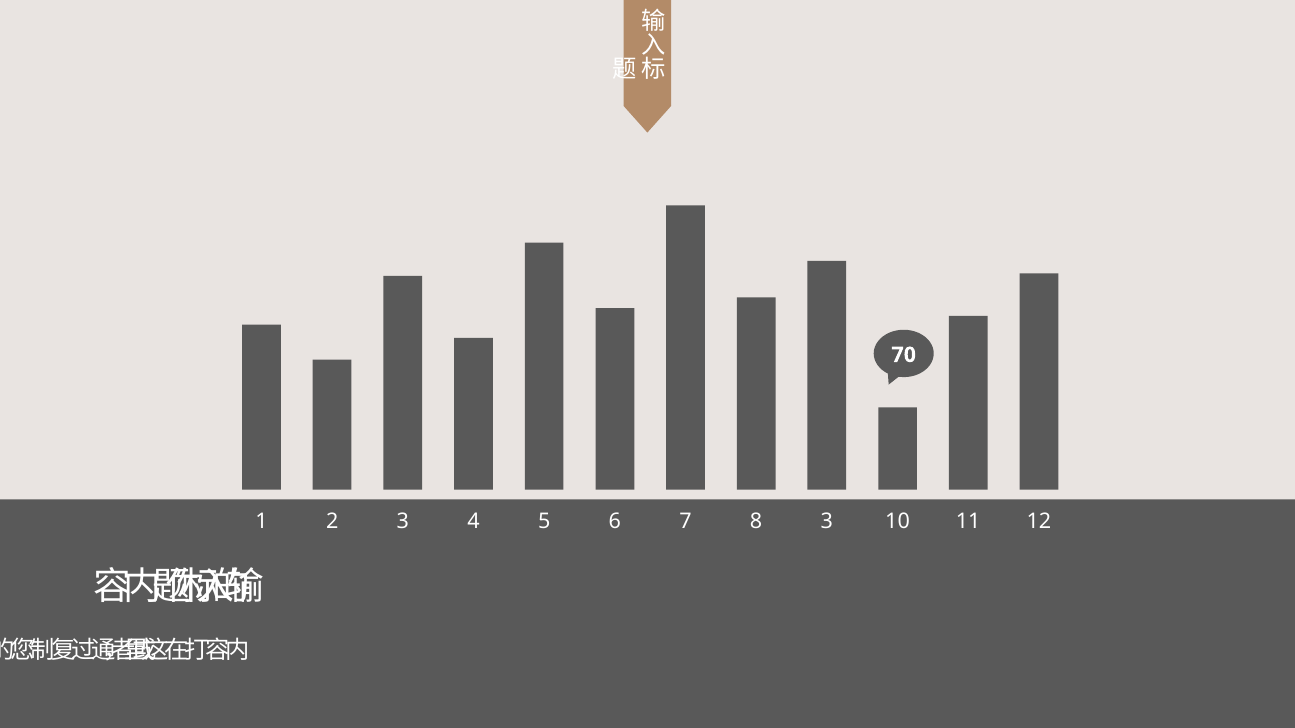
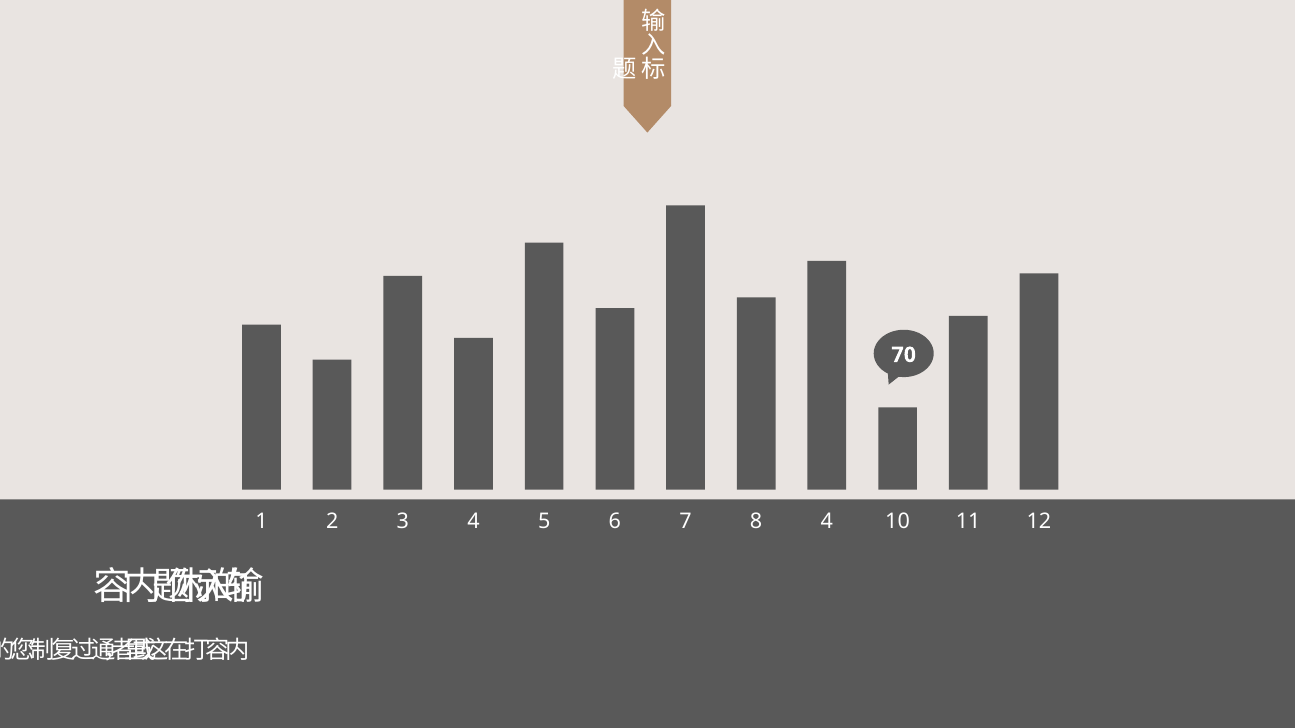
8 3: 3 -> 4 (827, 522)
